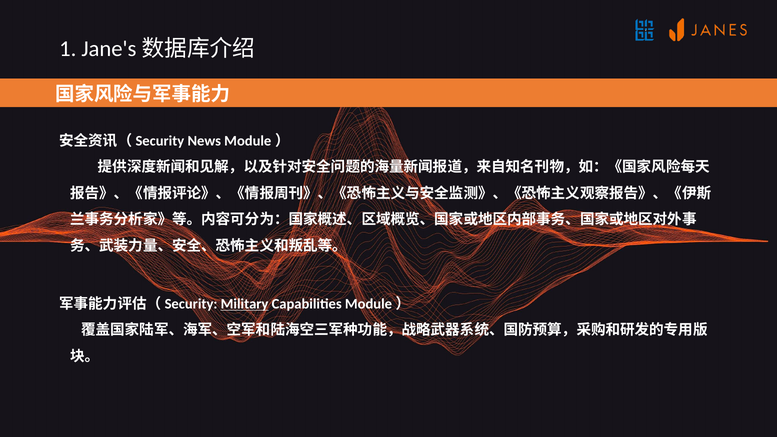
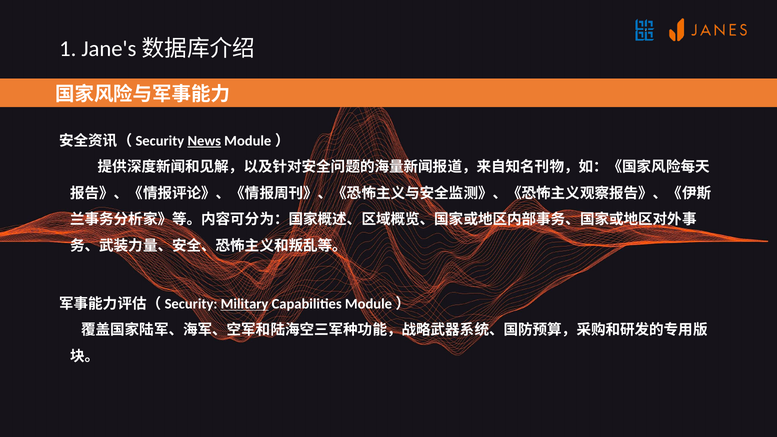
News underline: none -> present (204, 141)
